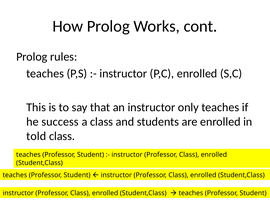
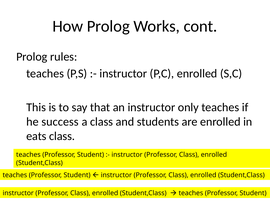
told: told -> eats (36, 136)
